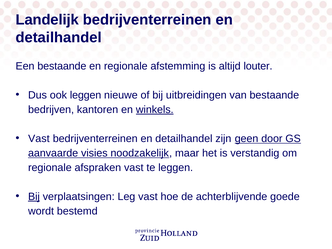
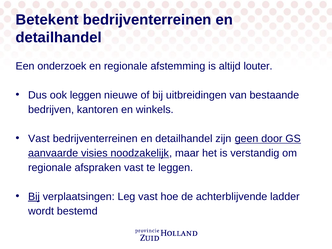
Landelijk: Landelijk -> Betekent (47, 20)
Een bestaande: bestaande -> onderzoek (62, 66)
winkels underline: present -> none (155, 110)
goede: goede -> ladder (285, 197)
